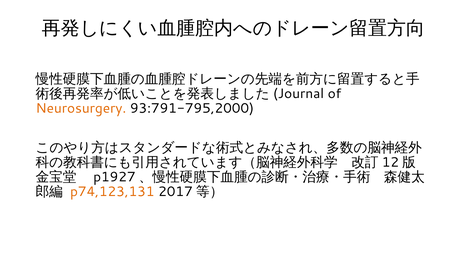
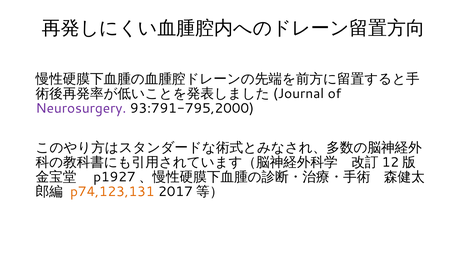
Neurosurgery colour: orange -> purple (81, 108)
